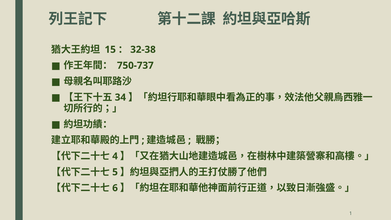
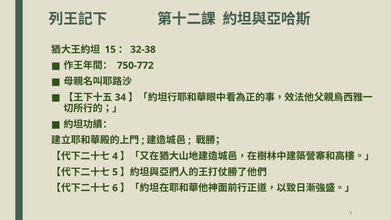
750-737: 750-737 -> 750-772 (135, 65)
